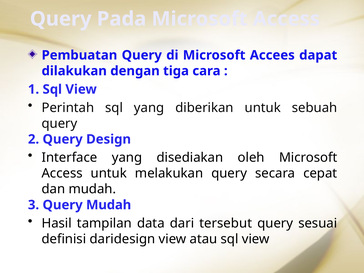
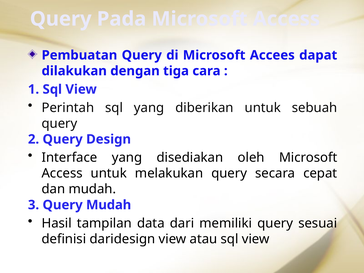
tersebut: tersebut -> memiliki (226, 223)
